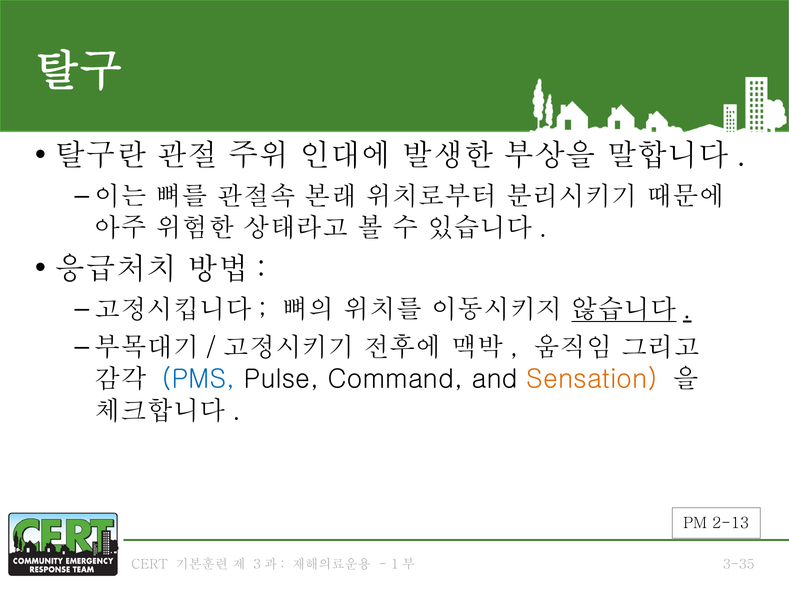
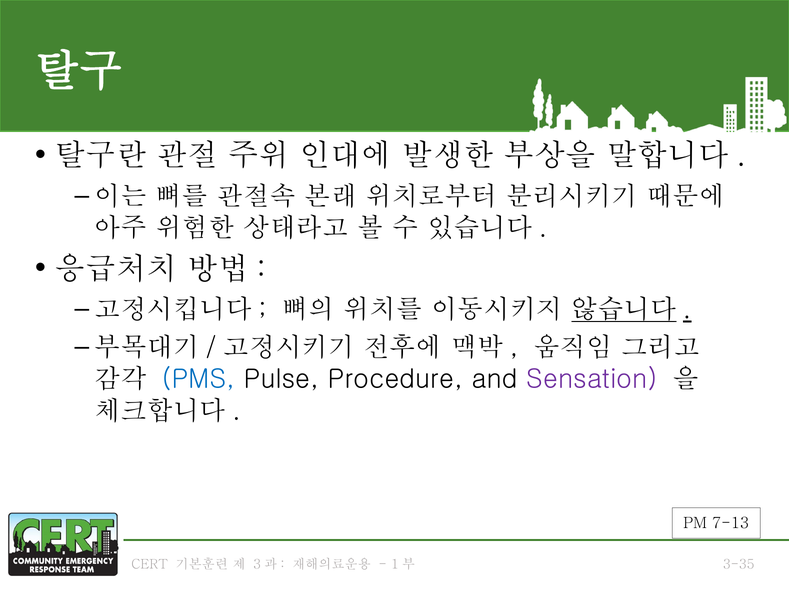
Command: Command -> Procedure (395, 379)
Sensation colour: orange -> purple (592, 379)
2-13: 2-13 -> 7-13 (731, 523)
